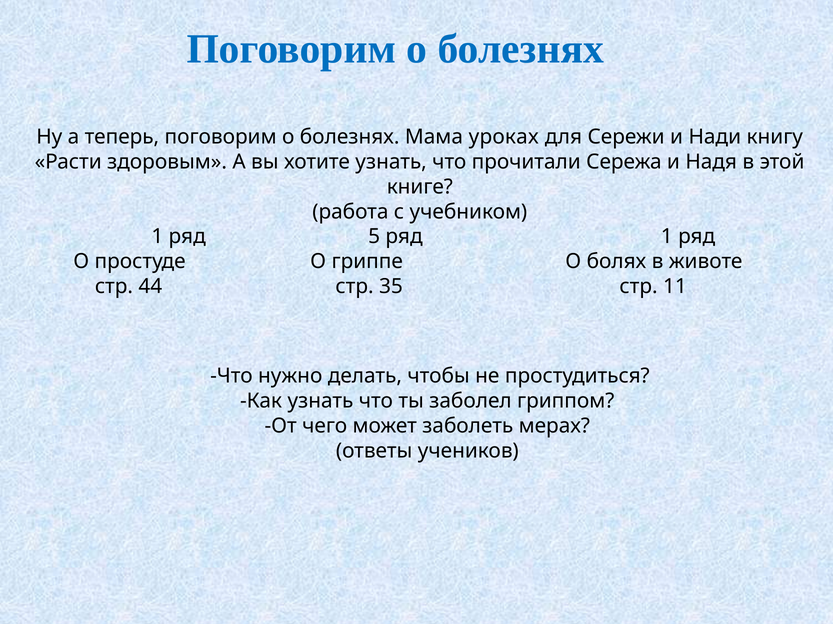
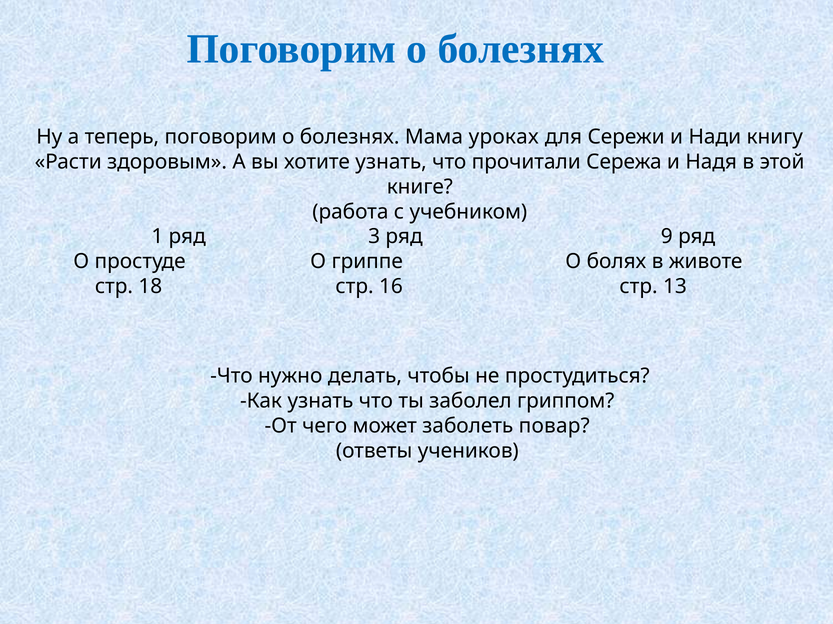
5: 5 -> 3 (374, 237)
ряд 1: 1 -> 9 (667, 237)
44: 44 -> 18 (150, 287)
35: 35 -> 16 (391, 287)
11: 11 -> 13 (675, 287)
мерах: мерах -> повар (554, 426)
